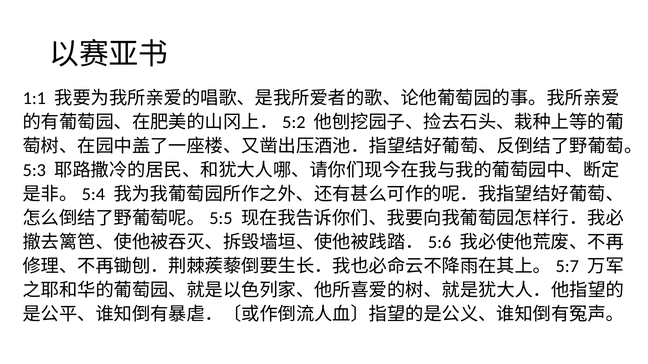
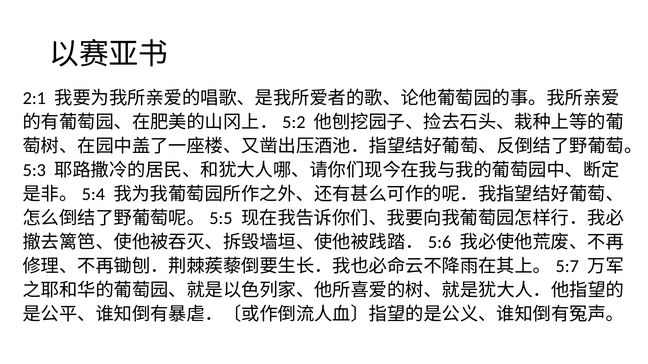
1:1: 1:1 -> 2:1 (34, 98)
